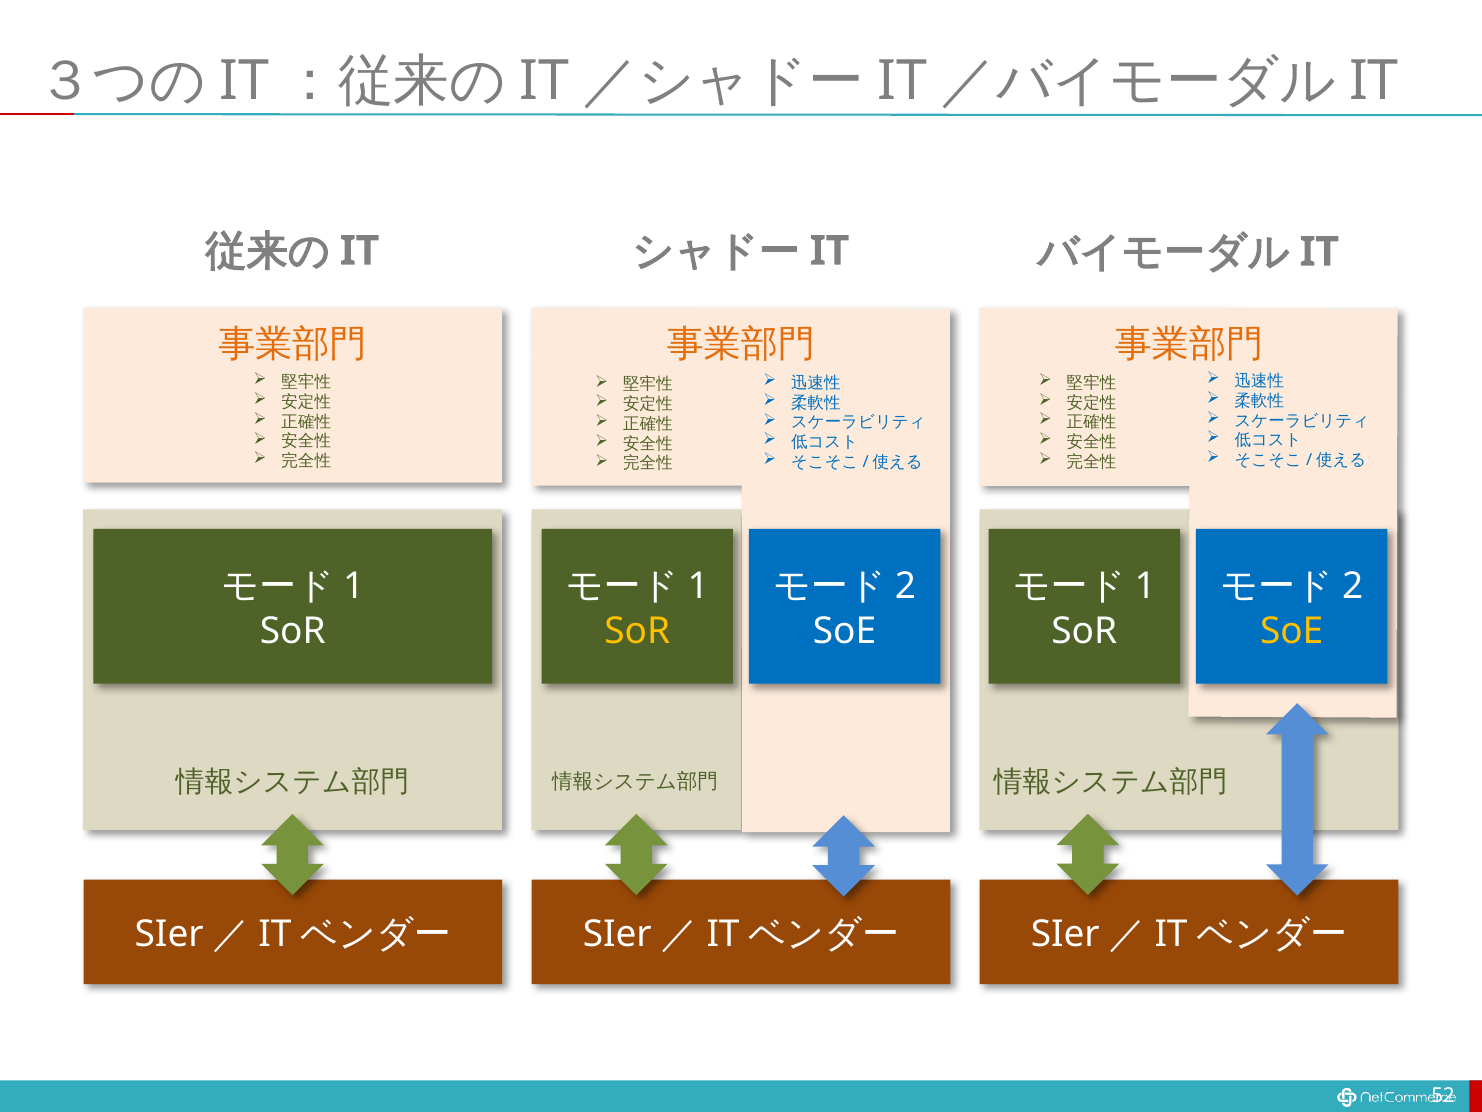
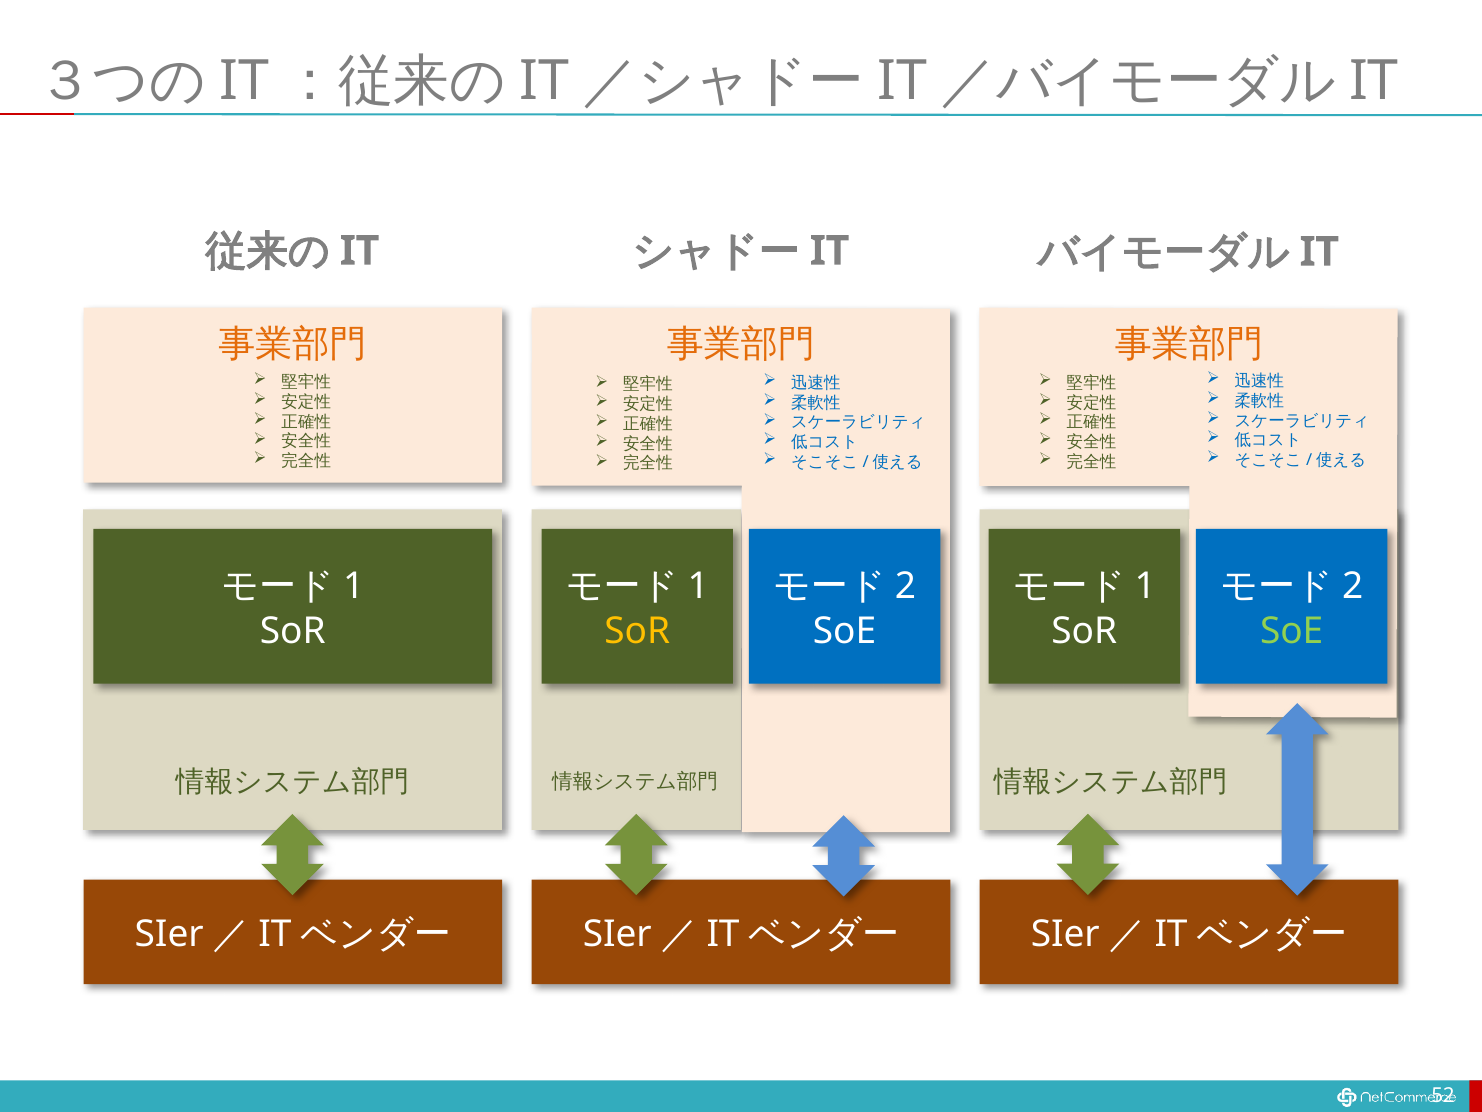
SoE colour: yellow -> light green (1292, 631)
